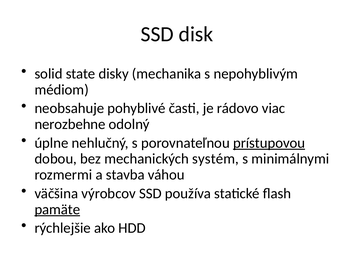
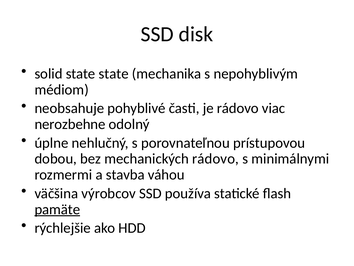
state disky: disky -> state (114, 74)
prístupovou underline: present -> none (269, 143)
mechanických systém: systém -> rádovo (216, 159)
